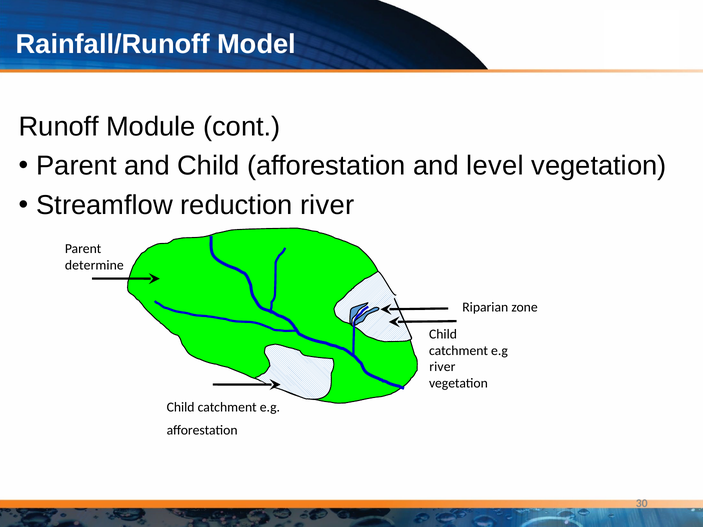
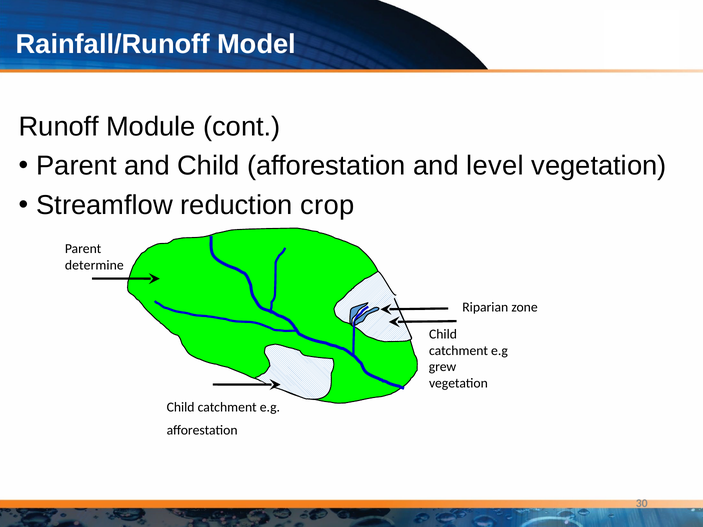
reduction river: river -> crop (327, 205)
river: river -> grew (443, 367)
